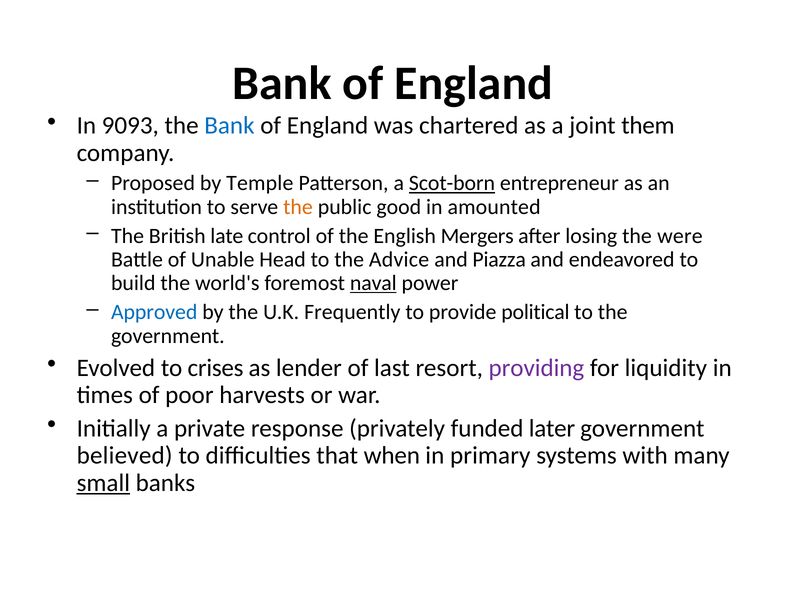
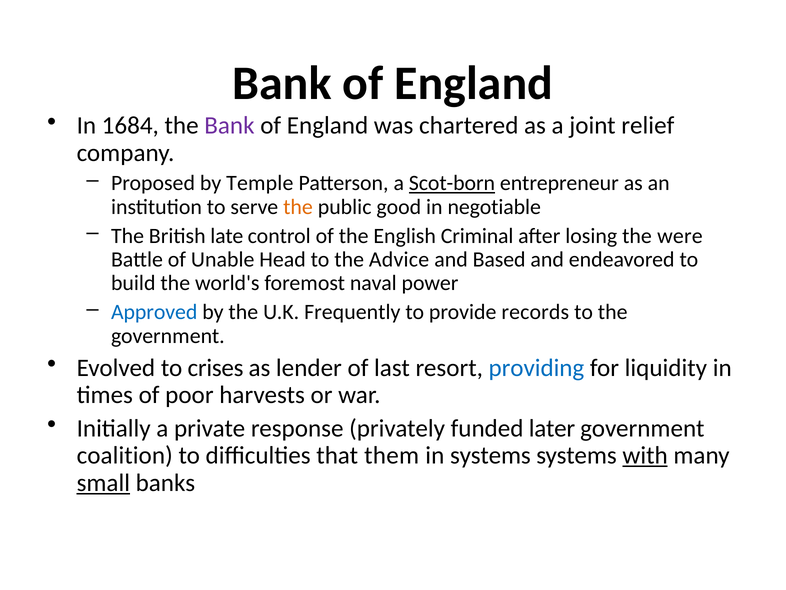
9093: 9093 -> 1684 (130, 126)
Bank colour: blue -> purple (229, 126)
them: them -> relief (648, 126)
amounted: amounted -> negotiable (494, 207)
Mergers: Mergers -> Criminal (477, 236)
Piazza: Piazza -> Based (499, 259)
naval underline: present -> none (373, 283)
political: political -> records (535, 312)
providing colour: purple -> blue (536, 368)
believed: believed -> coalition (125, 455)
when: when -> them (392, 455)
in primary: primary -> systems (490, 455)
with underline: none -> present (645, 455)
